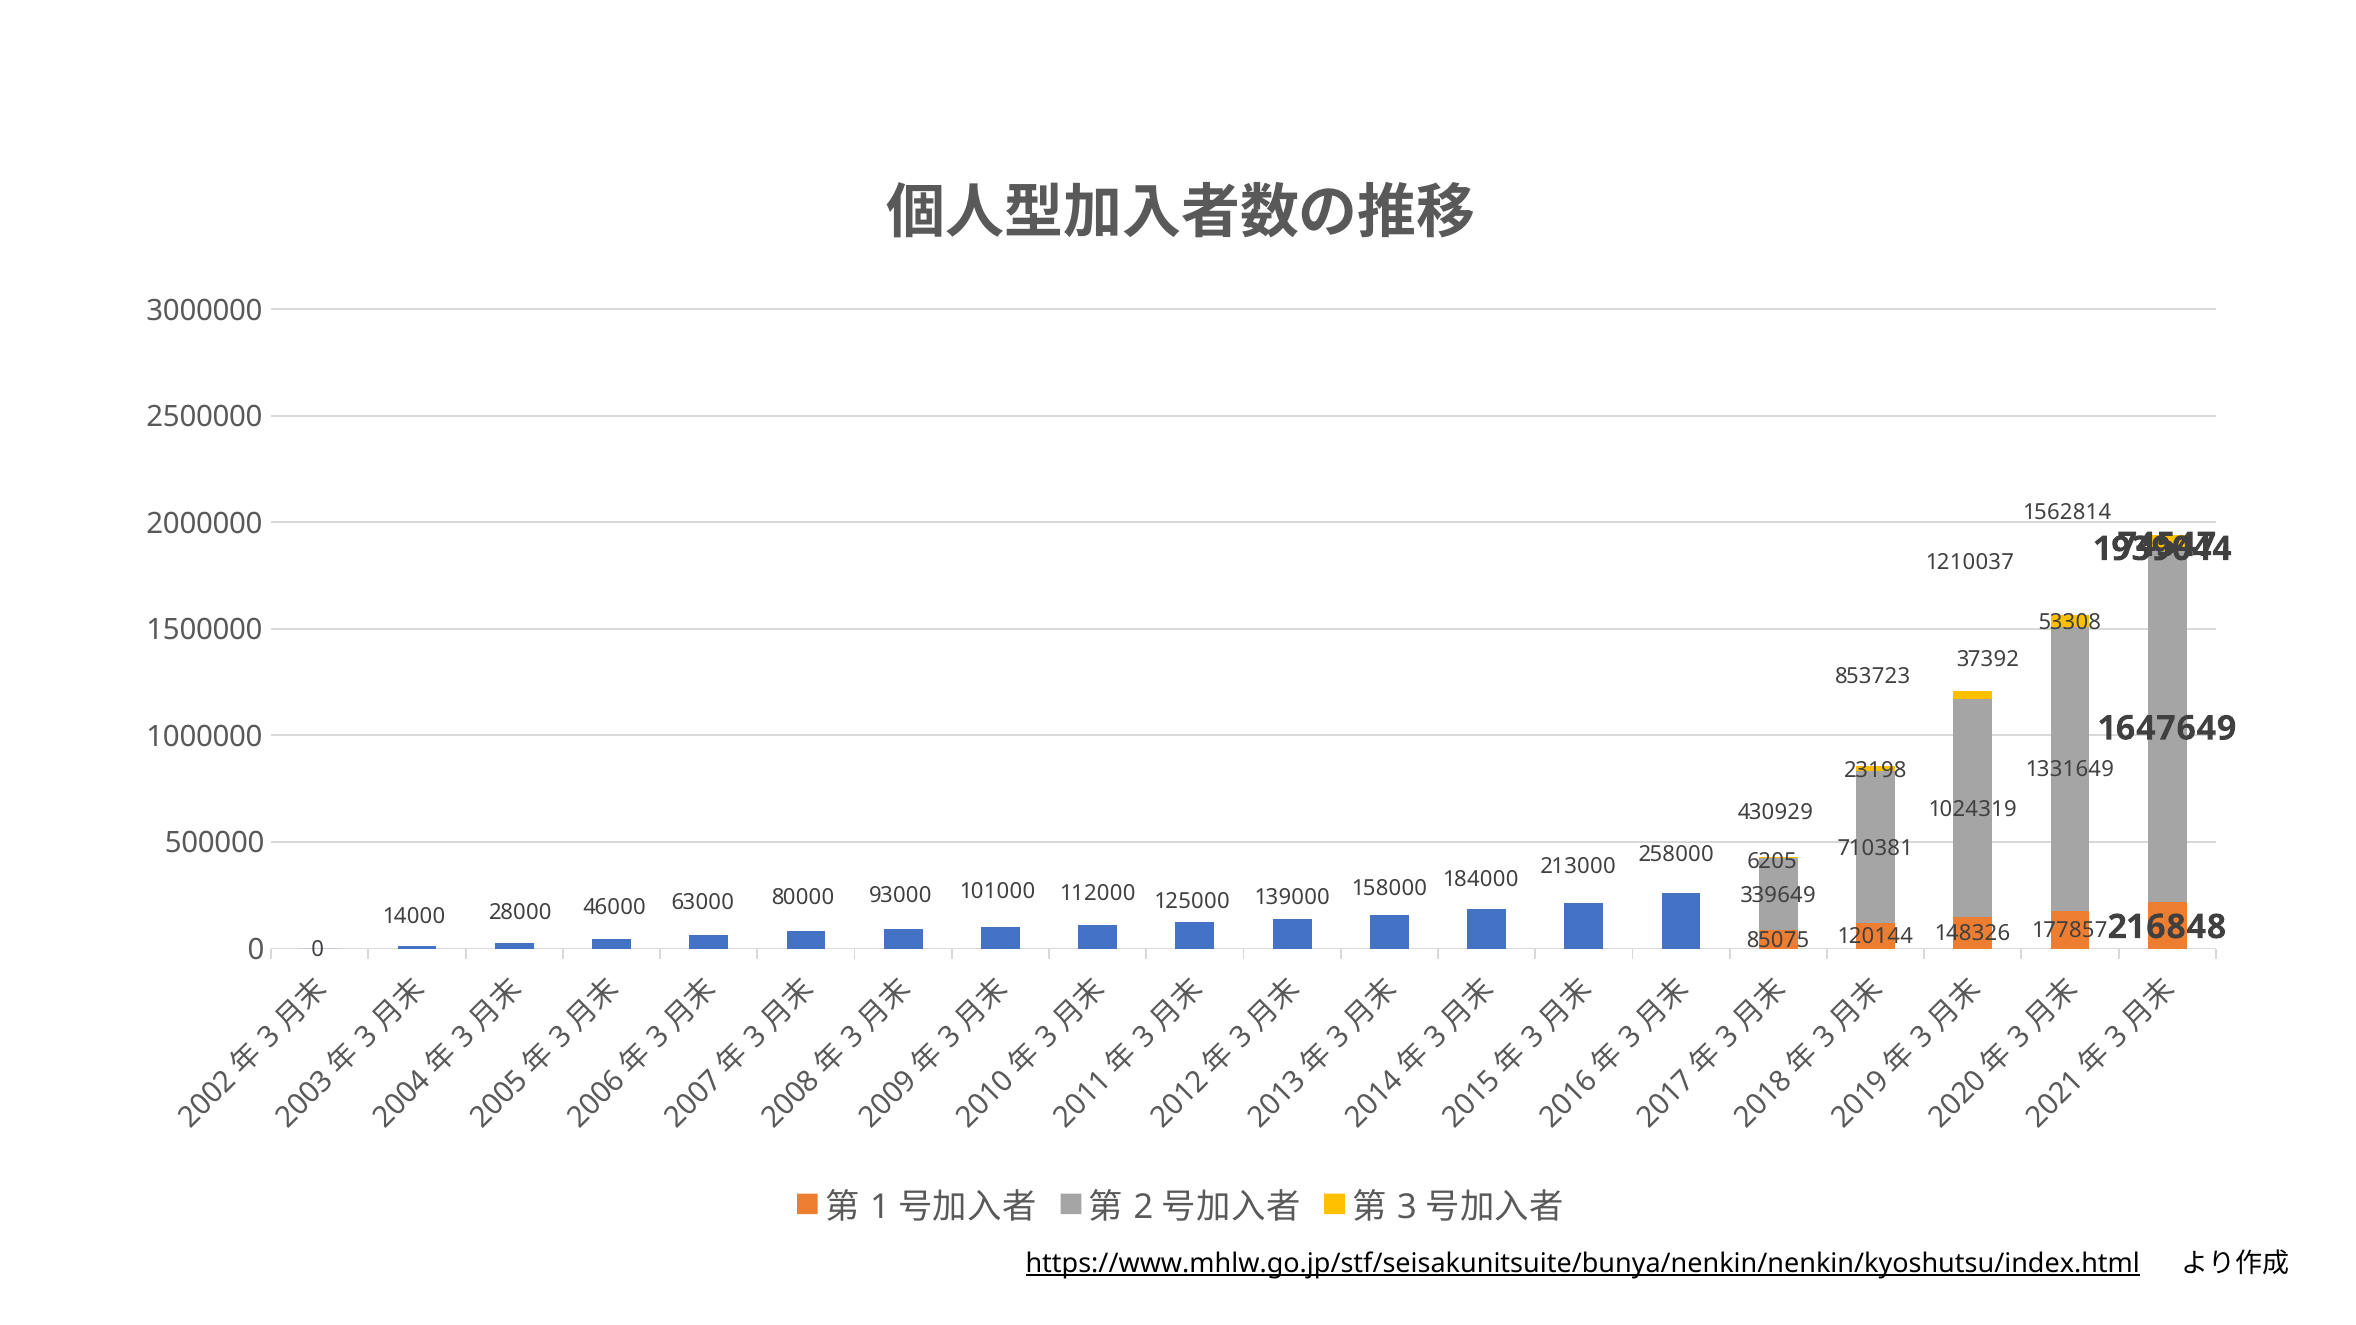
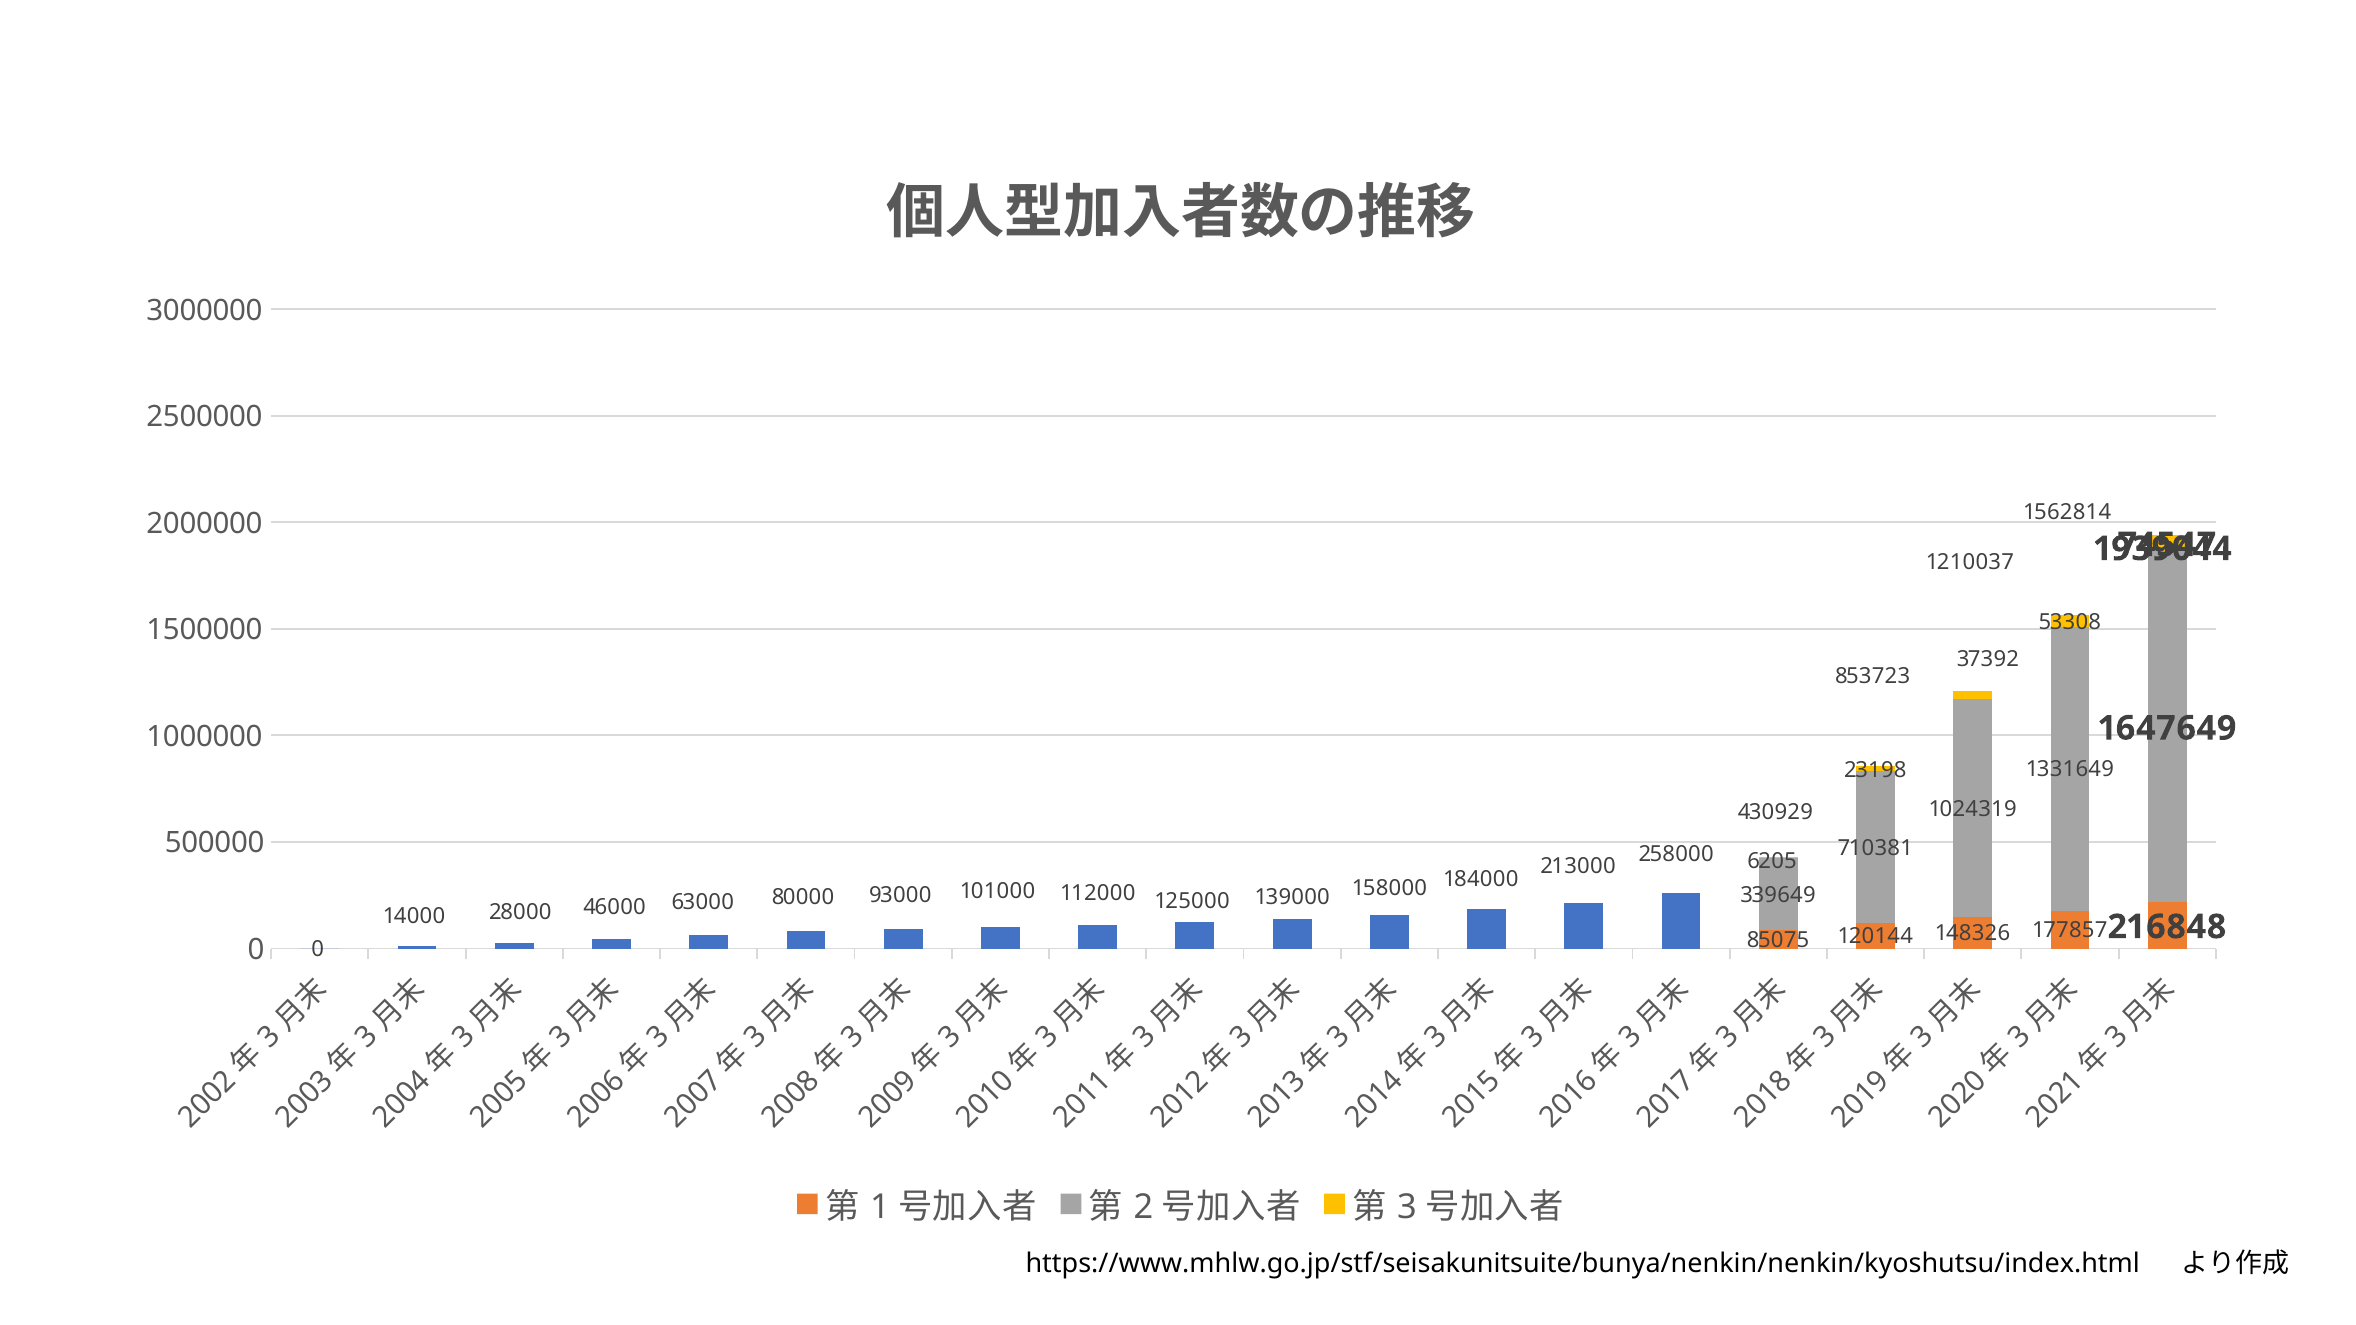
https://www.mhlw.go.jp/stf/seisakunitsuite/bunya/nenkin/nenkin/kyoshutsu/index.html underline: present -> none (1583, 1264)
